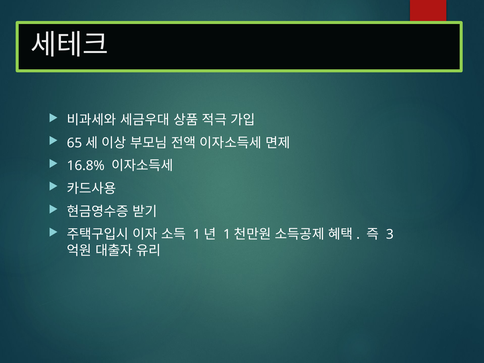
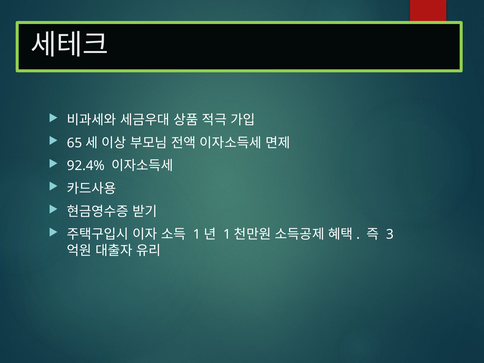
16.8%: 16.8% -> 92.4% (86, 166)
